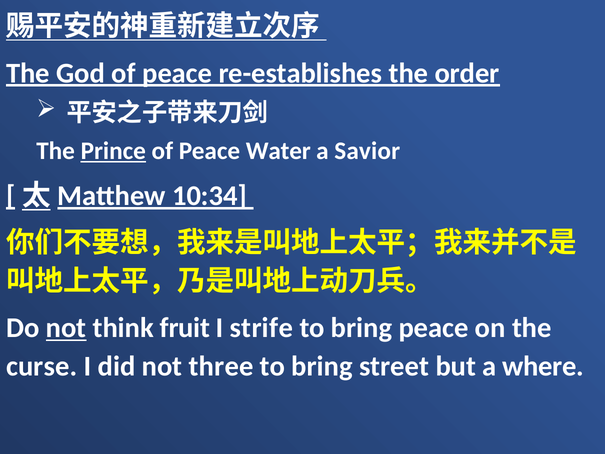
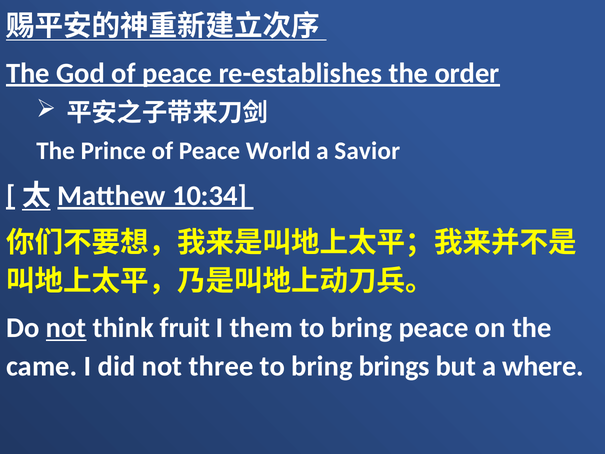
Prince underline: present -> none (113, 151)
Water: Water -> World (278, 151)
strife: strife -> them (261, 328)
curse: curse -> came (42, 366)
street: street -> brings (394, 366)
